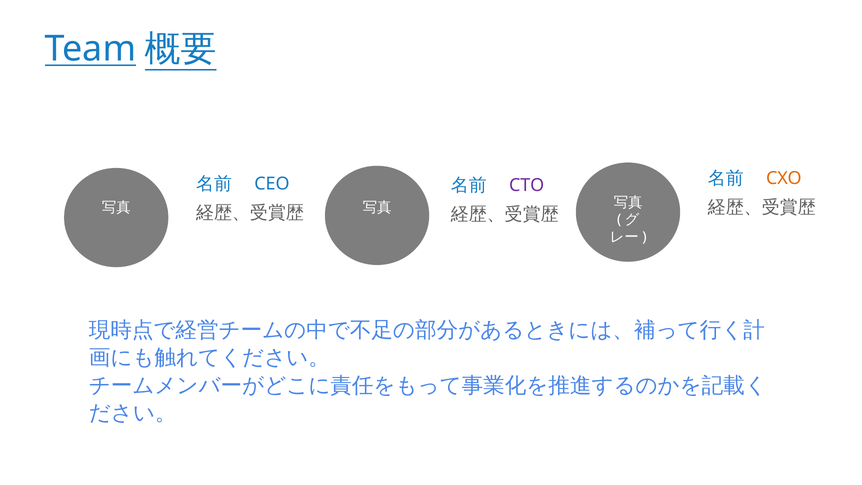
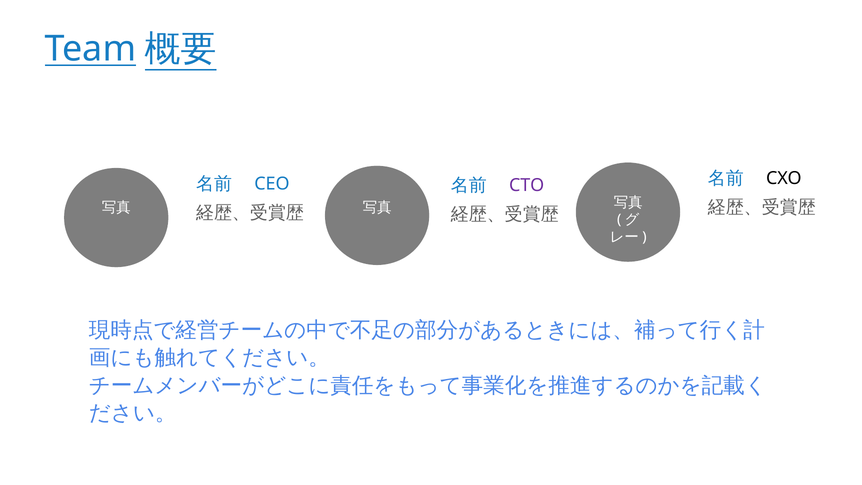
CXO colour: orange -> black (784, 178)
